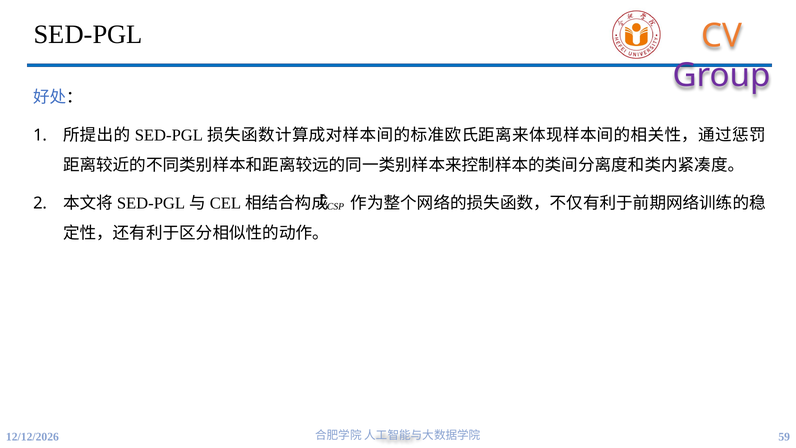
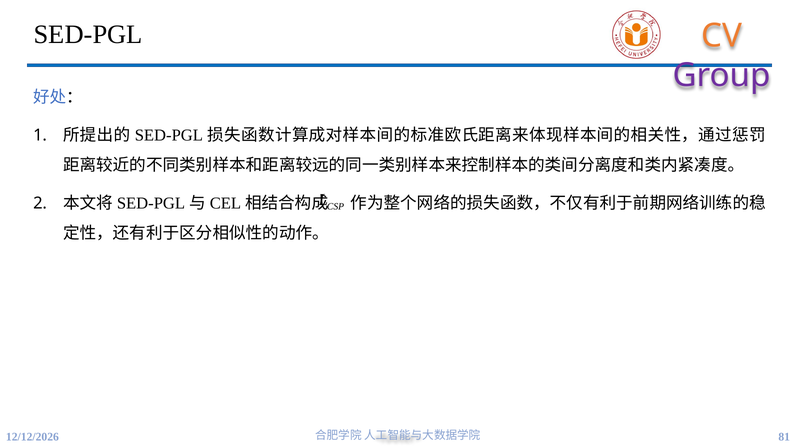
59: 59 -> 81 (784, 436)
